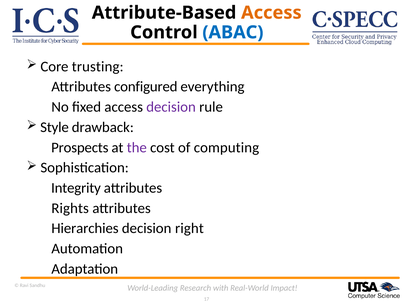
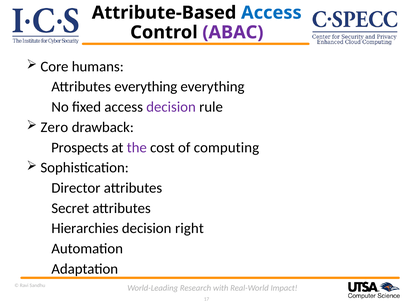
Access colour: orange -> blue (271, 13)
ABAC colour: blue -> purple (233, 32)
trusting: trusting -> humans (98, 67)
Attributes configured: configured -> everything (146, 87)
Style: Style -> Zero (54, 127)
Integrity: Integrity -> Director (76, 188)
Rights: Rights -> Secret (70, 208)
